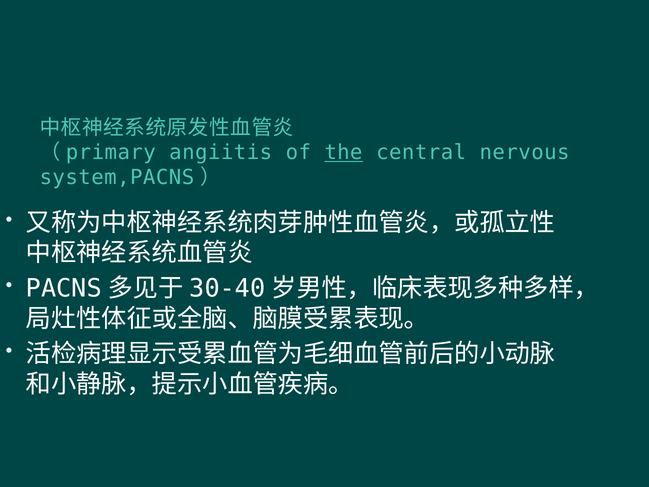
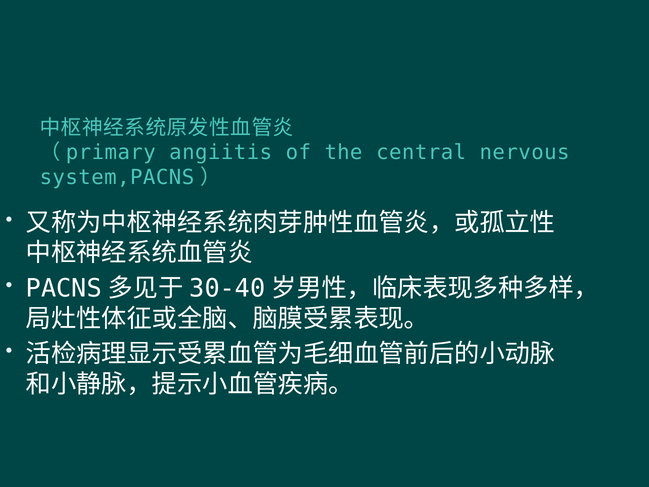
the underline: present -> none (343, 153)
